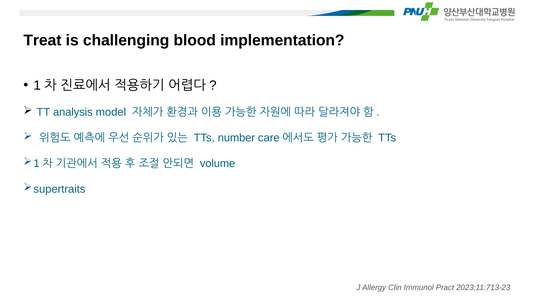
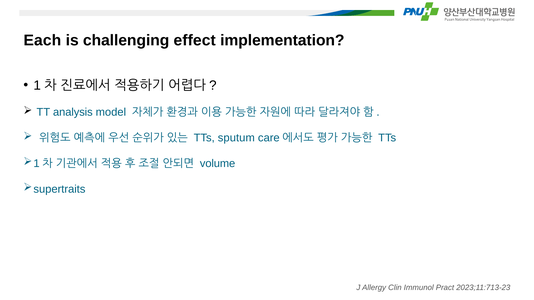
Treat: Treat -> Each (42, 40)
blood: blood -> effect (195, 40)
number: number -> sputum (236, 138)
